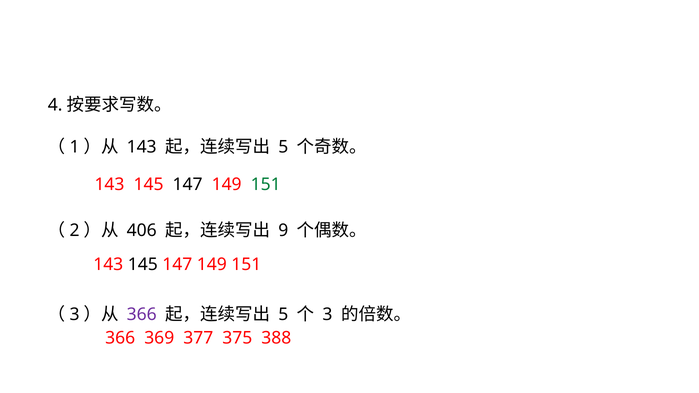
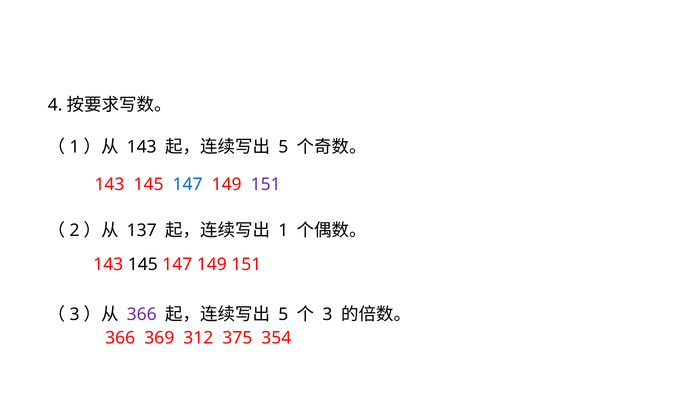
147 colour: black -> blue (188, 184)
151 colour: green -> purple (266, 184)
406: 406 -> 137 (142, 231)
9: 9 -> 1 (283, 231)
377: 377 -> 312 (198, 338)
388: 388 -> 354 (276, 338)
